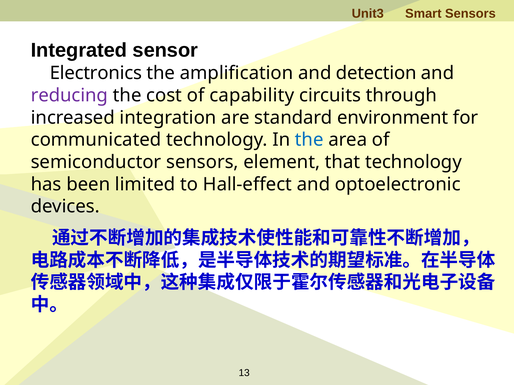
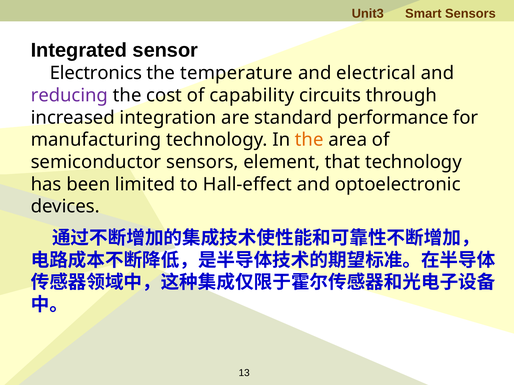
amplification: amplification -> temperature (236, 73)
detection: detection -> electrical (376, 73)
environment: environment -> performance (393, 118)
communicated: communicated -> manufacturing (96, 140)
the colour: blue -> orange (309, 140)
